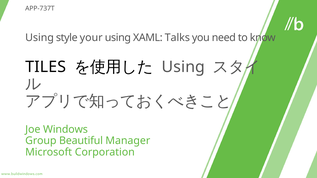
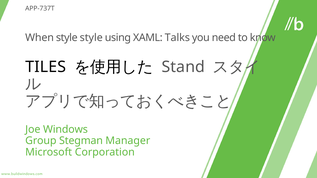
Using: Using -> When (40, 38)
style your: your -> style (91, 38)
Using: Using -> Stand (183, 67)
Beautiful: Beautiful -> Stegman (81, 141)
